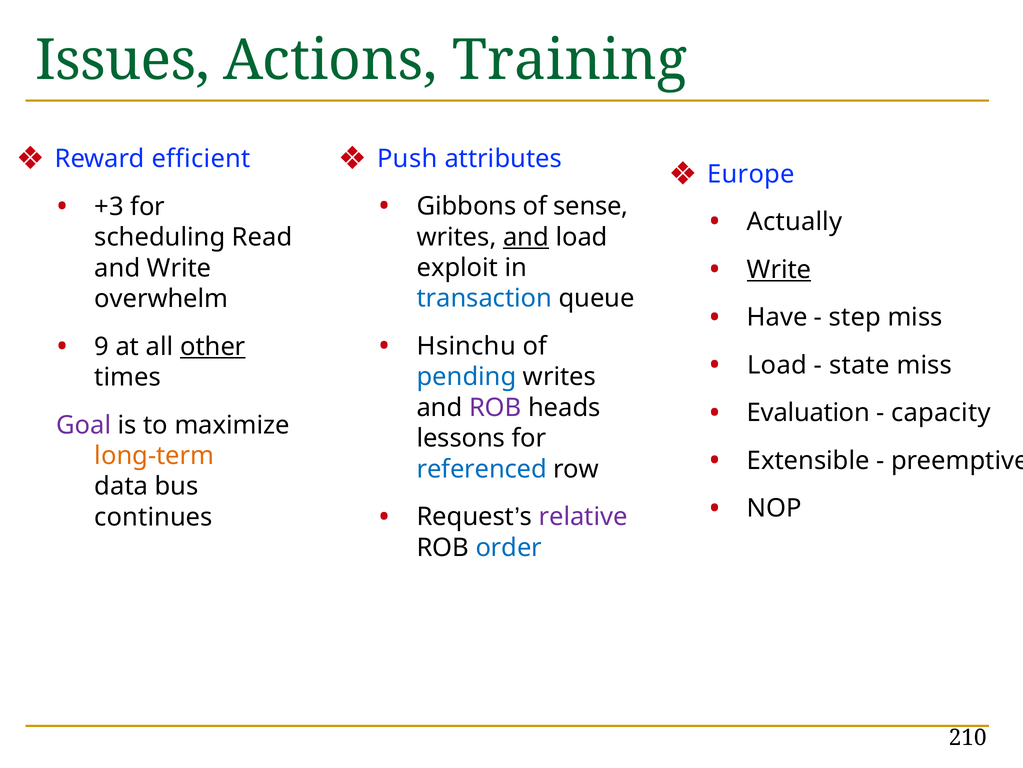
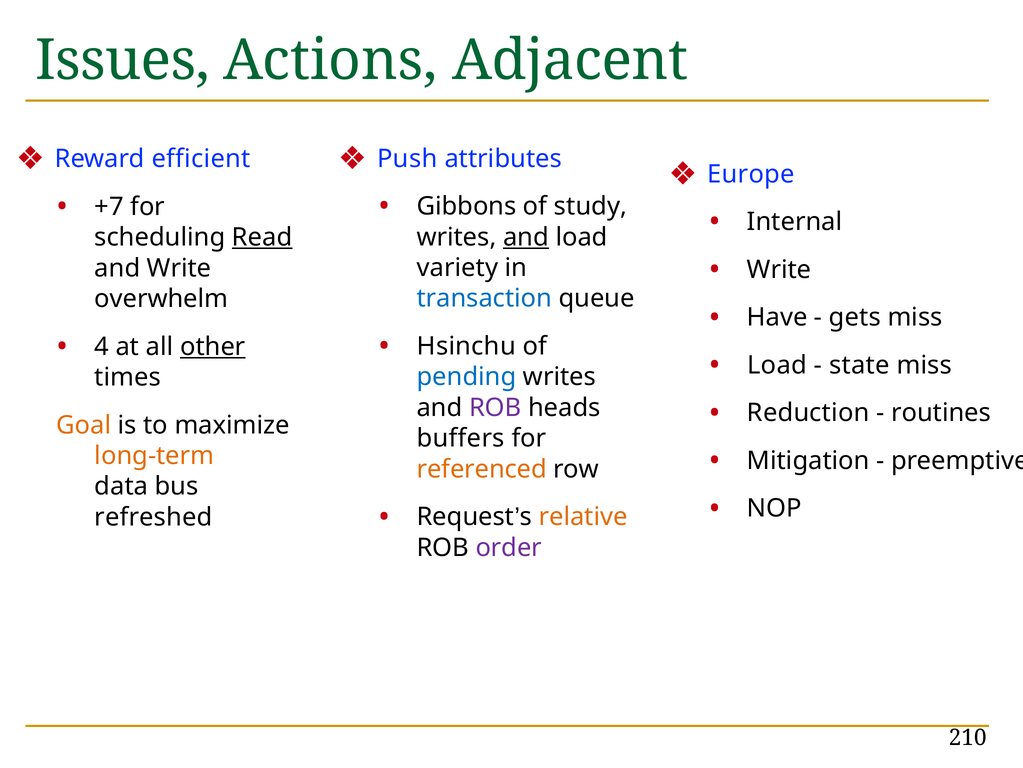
Training: Training -> Adjacent (570, 60)
sense: sense -> study (591, 206)
+3: +3 -> +7 (109, 206)
Actually: Actually -> Internal (795, 222)
Read underline: none -> present (262, 237)
exploit: exploit -> variety (457, 268)
Write underline: present -> none (779, 269)
step: step -> gets (855, 317)
9: 9 -> 4 (102, 346)
Evaluation: Evaluation -> Reduction (808, 413)
capacity: capacity -> routines (941, 413)
Goal colour: purple -> orange (84, 425)
lessons: lessons -> buffers (461, 438)
Extensible: Extensible -> Mitigation (808, 460)
referenced colour: blue -> orange (482, 469)
relative colour: purple -> orange (583, 516)
continues: continues -> refreshed (154, 517)
order colour: blue -> purple (509, 547)
